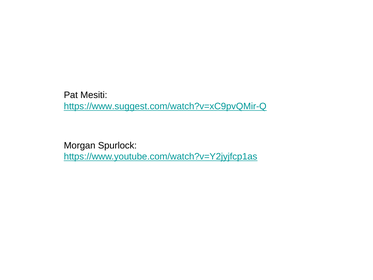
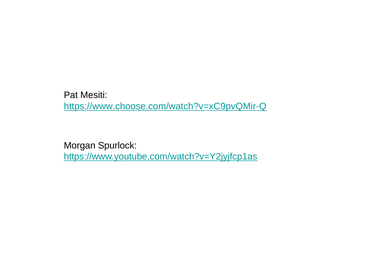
https://www.suggest.com/watch?v=xC9pvQMir-Q: https://www.suggest.com/watch?v=xC9pvQMir-Q -> https://www.choose.com/watch?v=xC9pvQMir-Q (165, 106)
